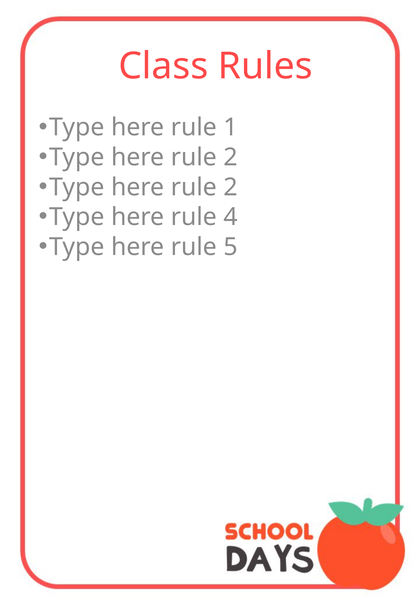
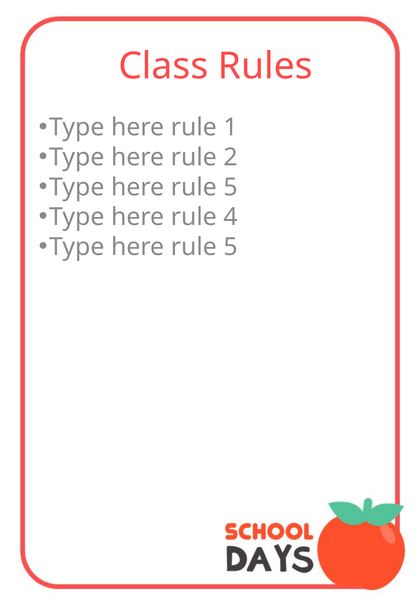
2: 2 -> 5 (230, 187)
